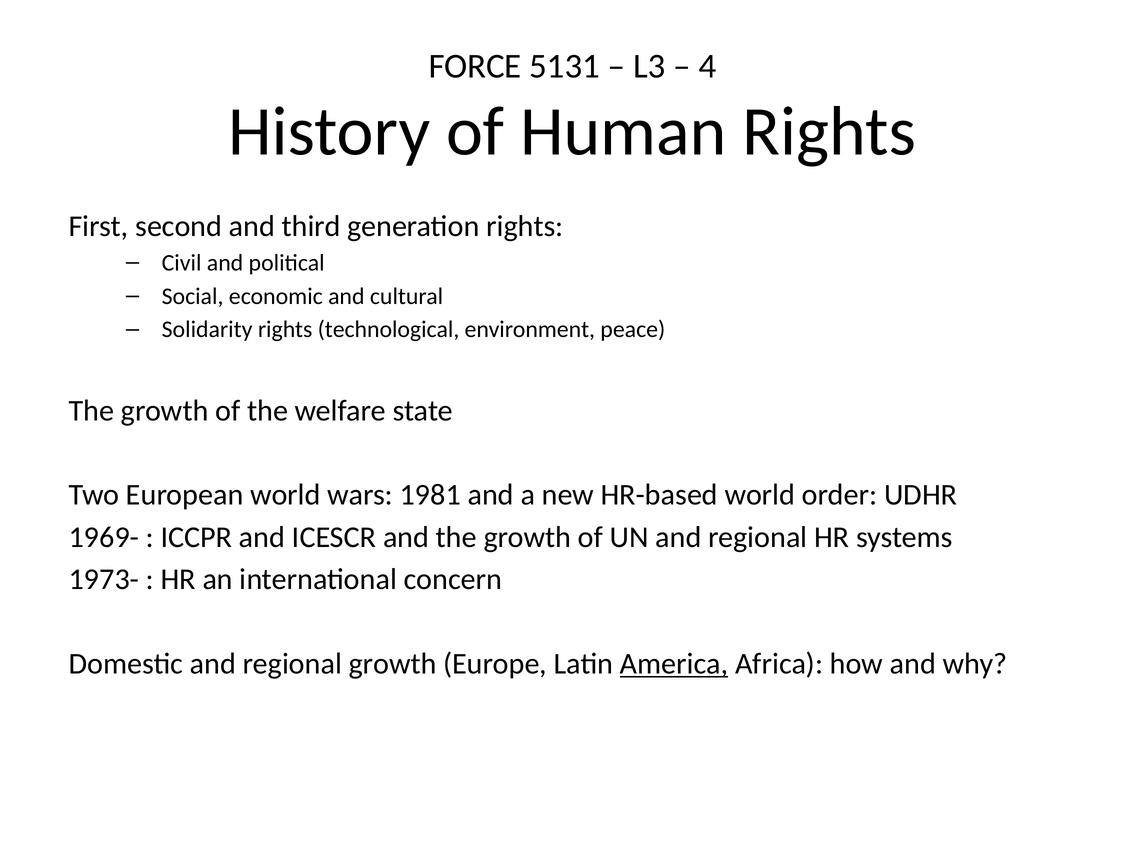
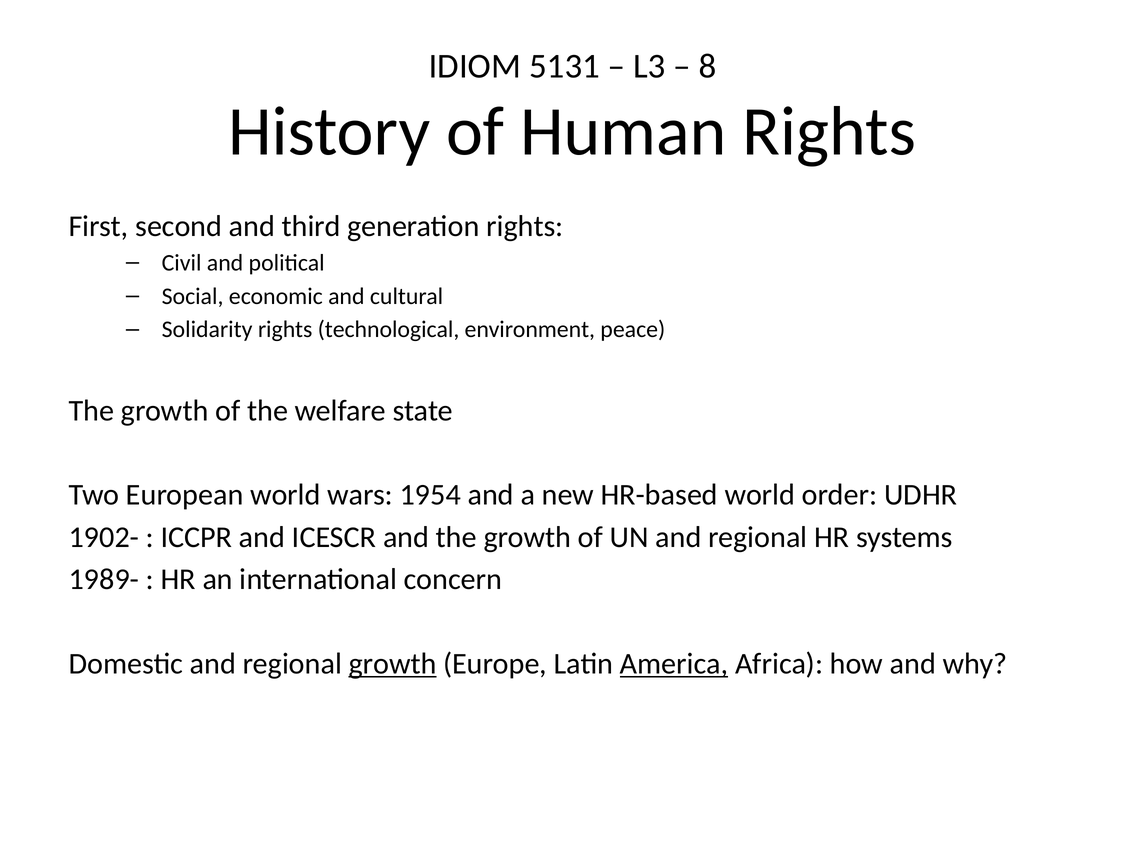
FORCE: FORCE -> IDIOM (475, 66)
4: 4 -> 8 (707, 66)
1981: 1981 -> 1954 (430, 495)
1969-: 1969- -> 1902- (104, 538)
1973-: 1973- -> 1989- (104, 580)
growth underline: none -> present (393, 664)
